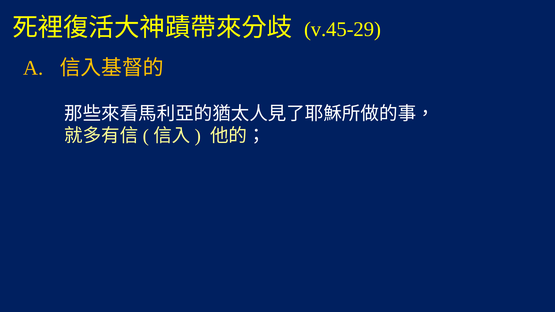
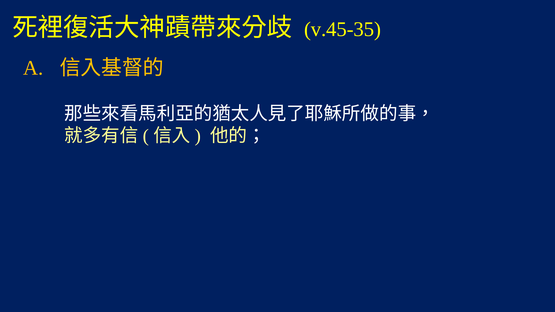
v.45-29: v.45-29 -> v.45-35 (343, 29)
